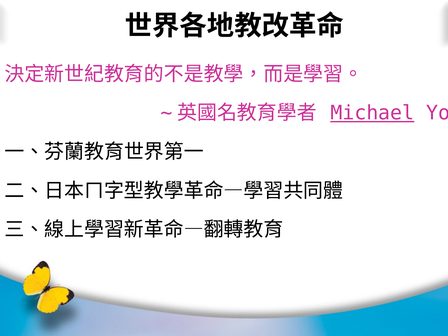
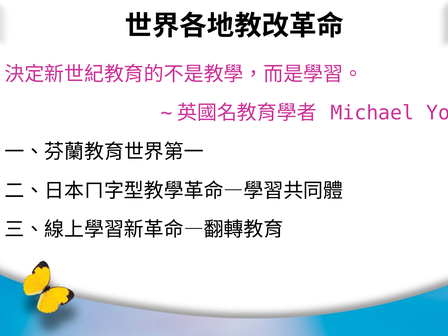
Michael underline: present -> none (372, 113)
